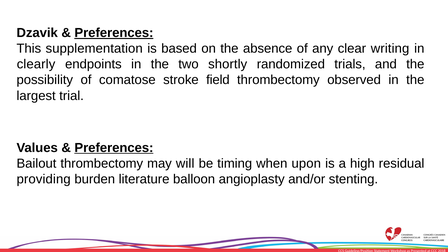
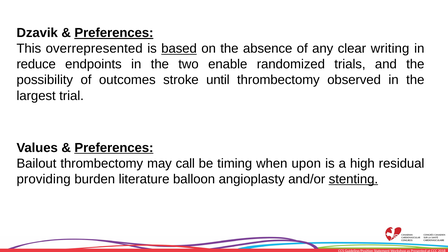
supplementation: supplementation -> overrepresented (94, 49)
based underline: none -> present (179, 49)
clearly: clearly -> reduce (36, 64)
shortly: shortly -> enable (228, 64)
comatose: comatose -> outcomes (127, 80)
field: field -> until (218, 80)
will: will -> call (185, 163)
stenting underline: none -> present (353, 179)
